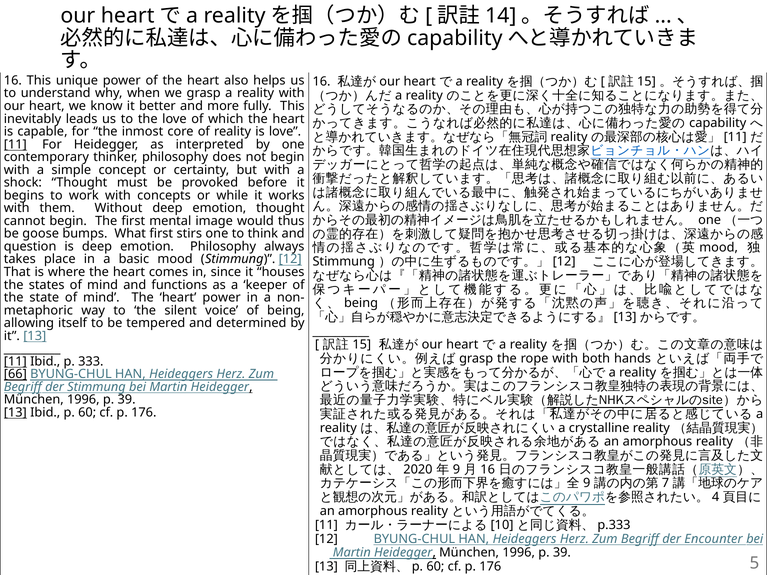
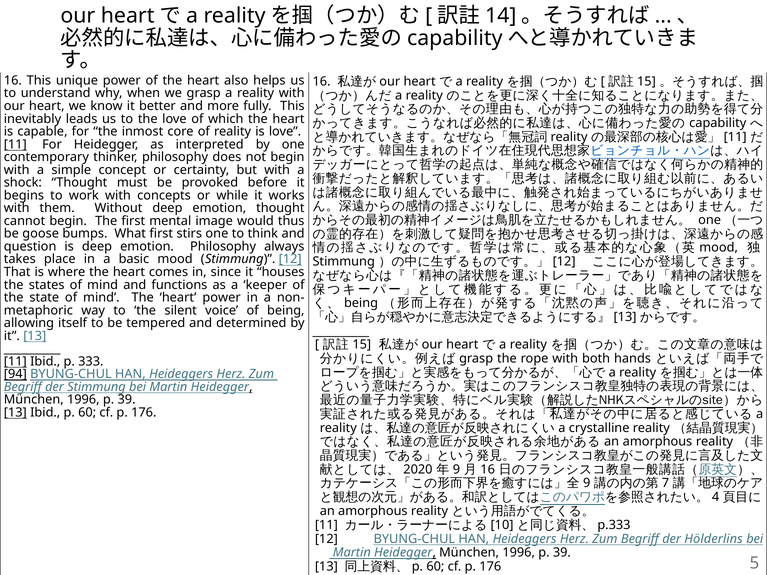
66: 66 -> 94 (15, 374)
Encounter: Encounter -> Hölderlins (714, 539)
